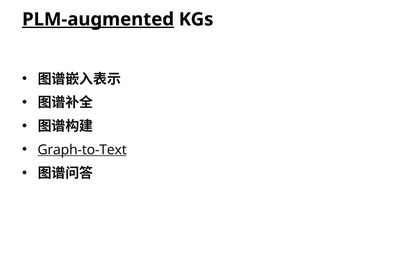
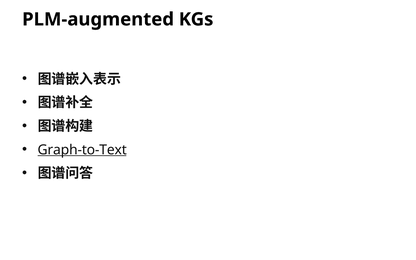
PLM-augmented underline: present -> none (98, 19)
